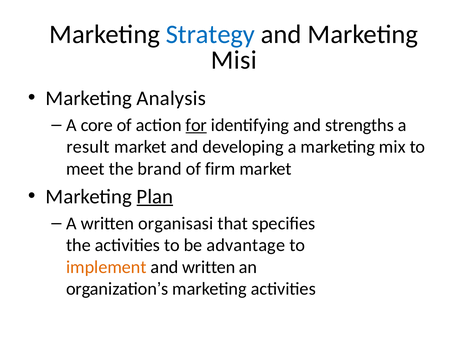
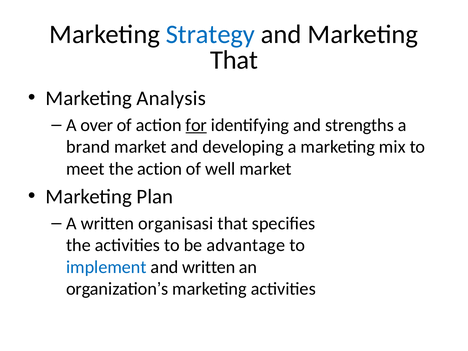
Misi: Misi -> That (234, 60)
core: core -> over (97, 125)
result: result -> brand (88, 147)
the brand: brand -> action (160, 169)
firm: firm -> well (220, 169)
Plan underline: present -> none (155, 197)
implement colour: orange -> blue (106, 267)
